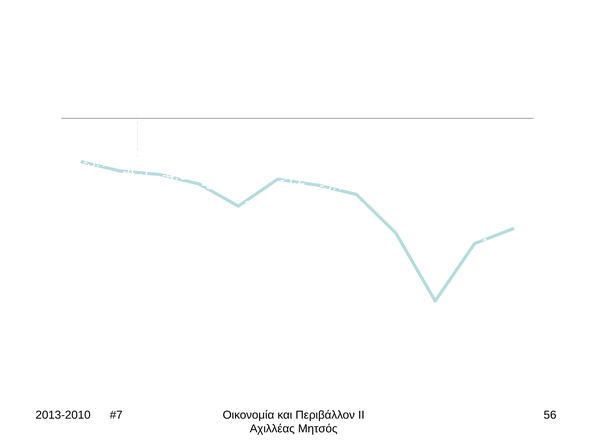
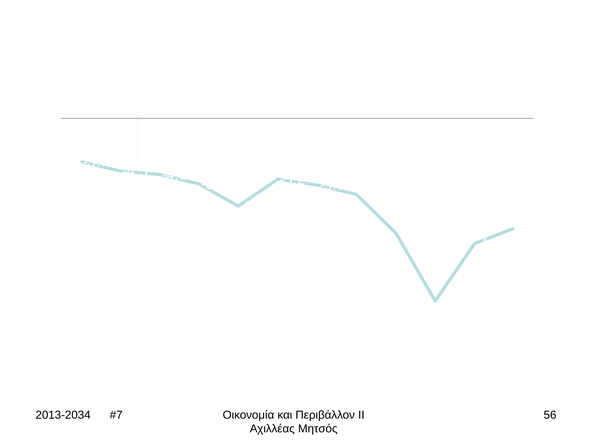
2013-2010: 2013-2010 -> 2013-2034 (63, 415)
